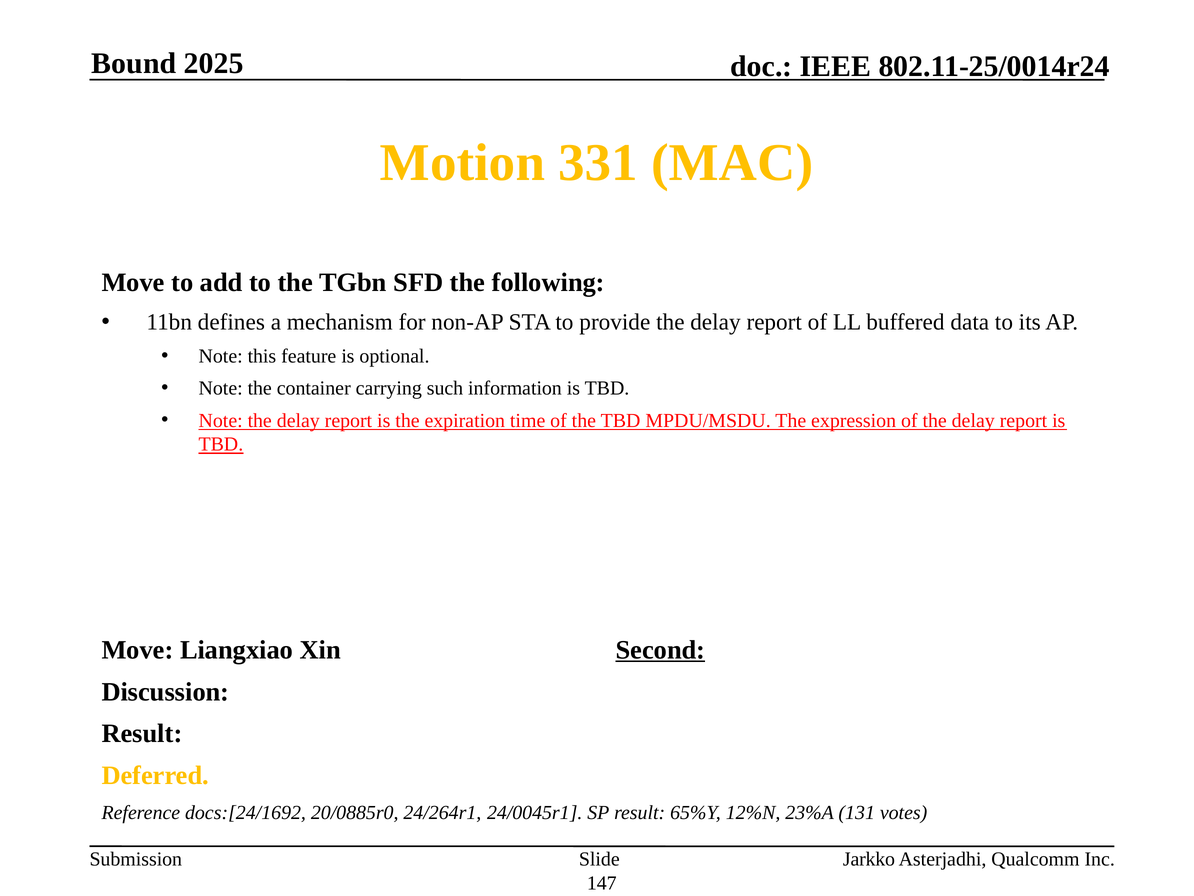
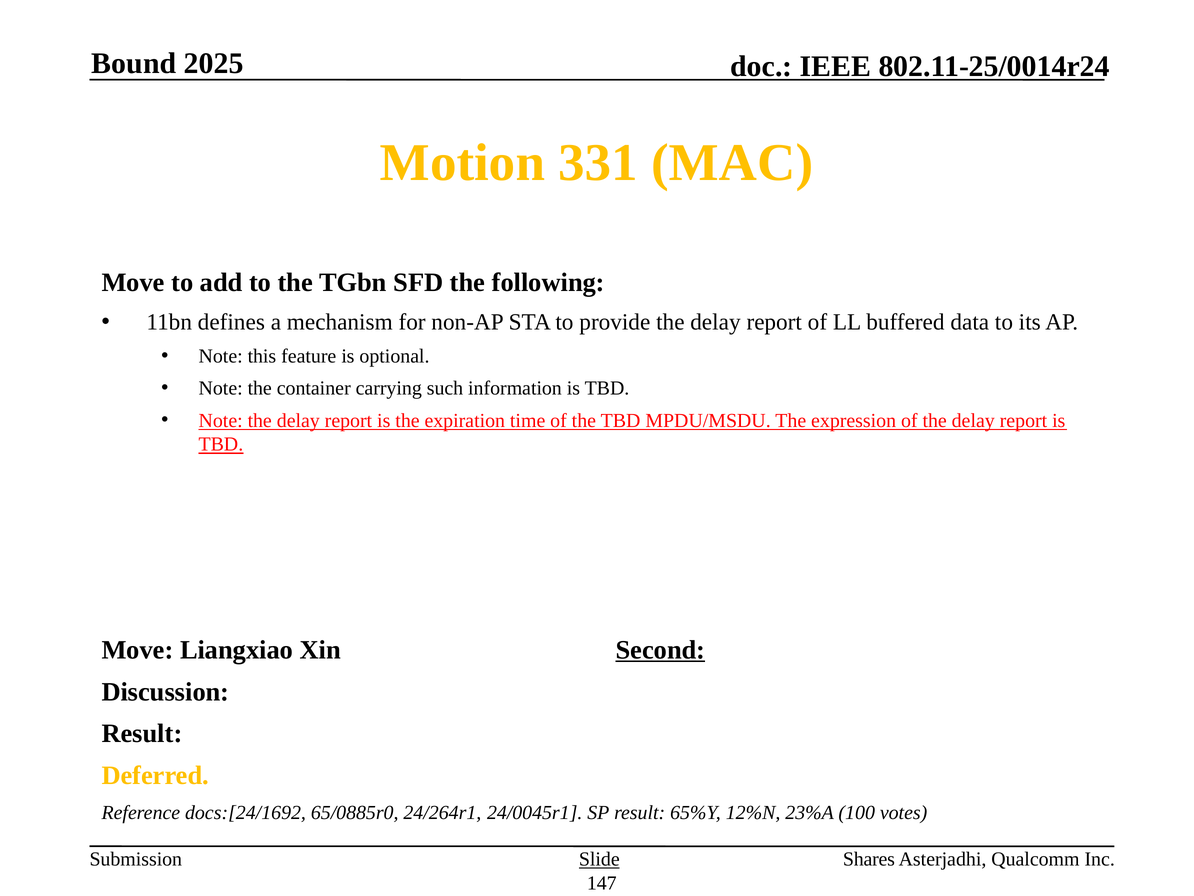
20/0885r0: 20/0885r0 -> 65/0885r0 (355, 812)
131: 131 -> 100 (857, 812)
Slide underline: none -> present (599, 859)
Jarkko: Jarkko -> Shares (869, 859)
